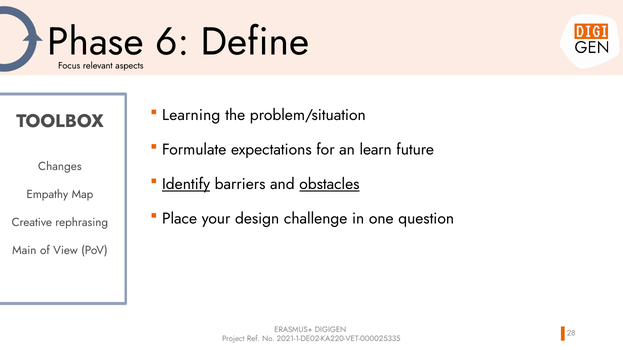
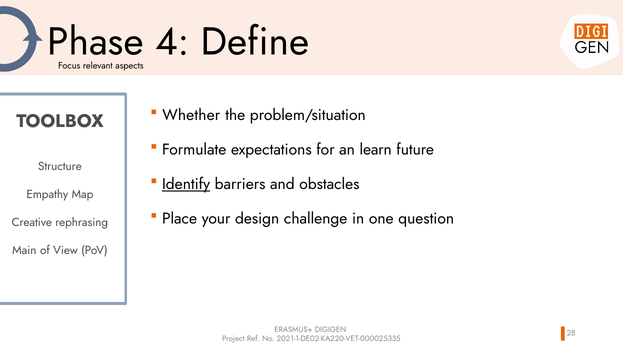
6: 6 -> 4 (172, 42)
Learning: Learning -> Whether (191, 115)
Changes: Changes -> Structure (60, 167)
obstacles underline: present -> none (329, 184)
